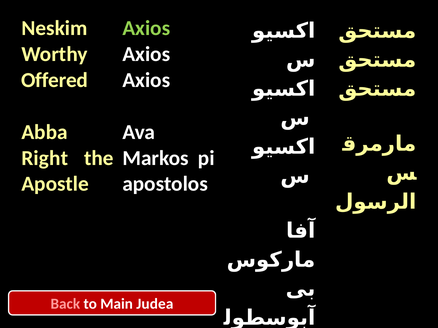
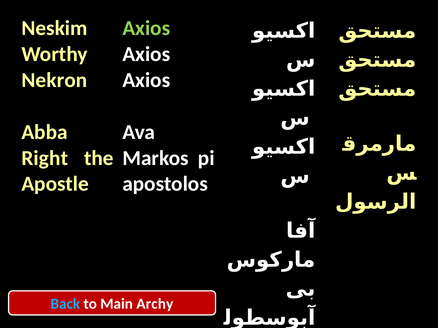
Offered: Offered -> Nekron (54, 80)
Back colour: pink -> light blue (65, 304)
Judea: Judea -> Archy (155, 304)
